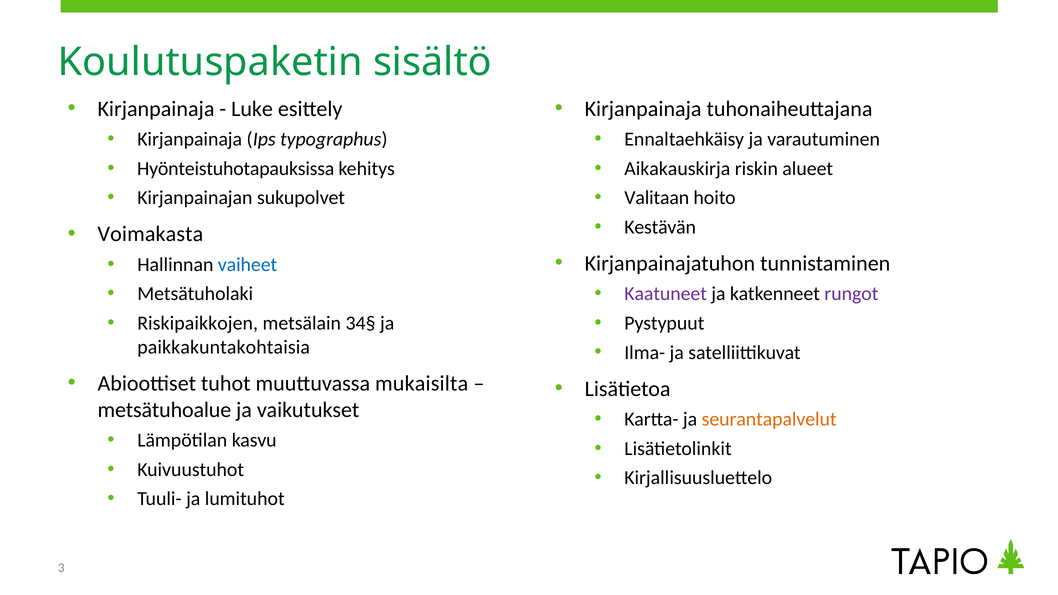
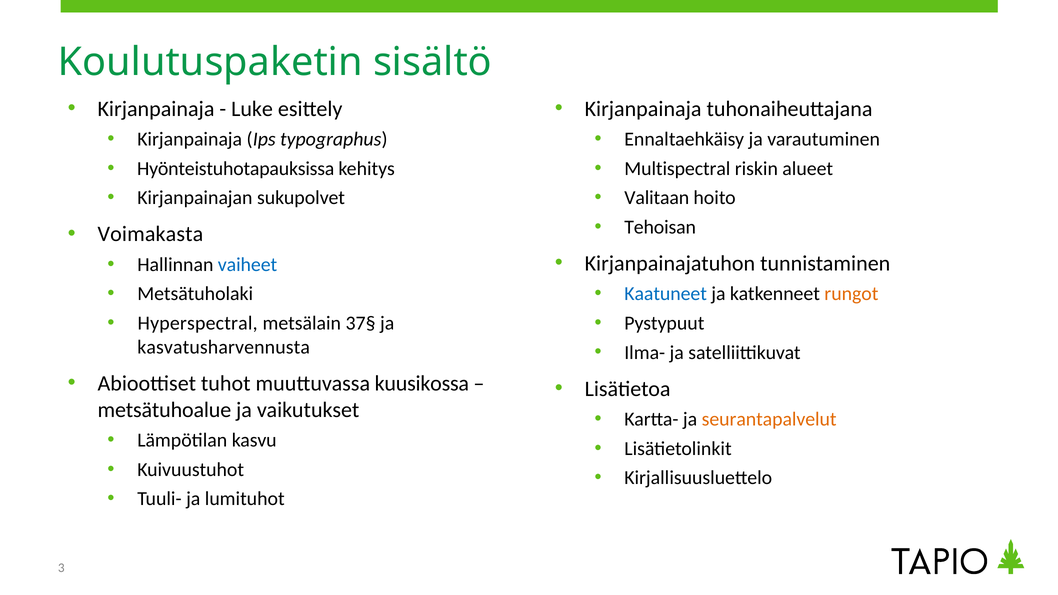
Aikakauskirja: Aikakauskirja -> Multispectral (677, 169)
Kestävän: Kestävän -> Tehoisan (660, 227)
Kaatuneet colour: purple -> blue (666, 294)
rungot colour: purple -> orange (851, 294)
Riskipaikkojen: Riskipaikkojen -> Hyperspectral (198, 323)
34§: 34§ -> 37§ (361, 323)
paikkakuntakohtaisia: paikkakuntakohtaisia -> kasvatusharvennusta (224, 347)
mukaisilta: mukaisilta -> kuusikossa (422, 383)
